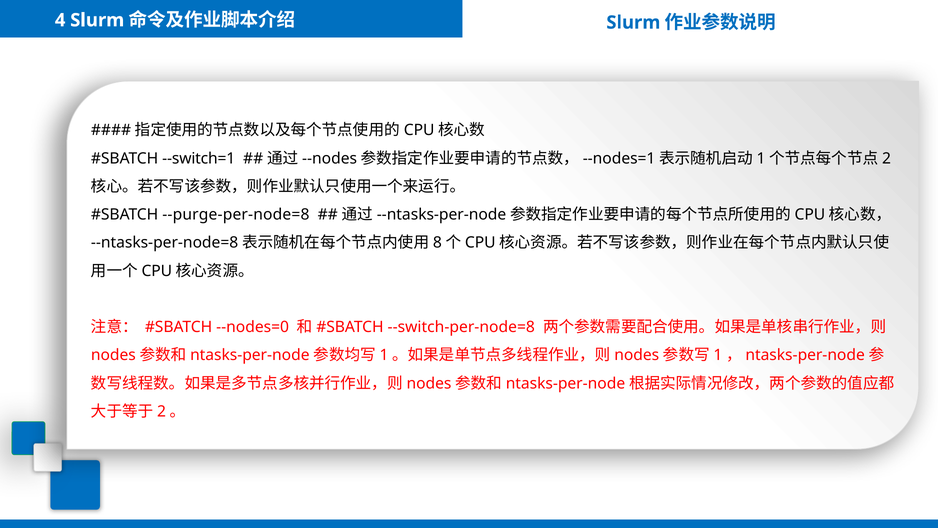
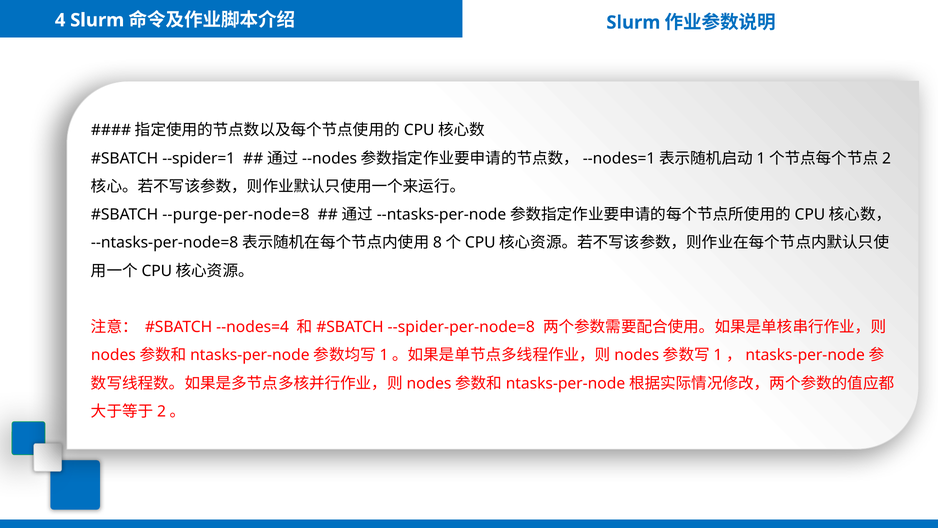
--switch=1: --switch=1 -> --spider=1 (199, 158)
--nodes=0: --nodes=0 -> --nodes=4 (253, 327)
--switch-per-node=8: --switch-per-node=8 -> --spider-per-node=8 (461, 327)
